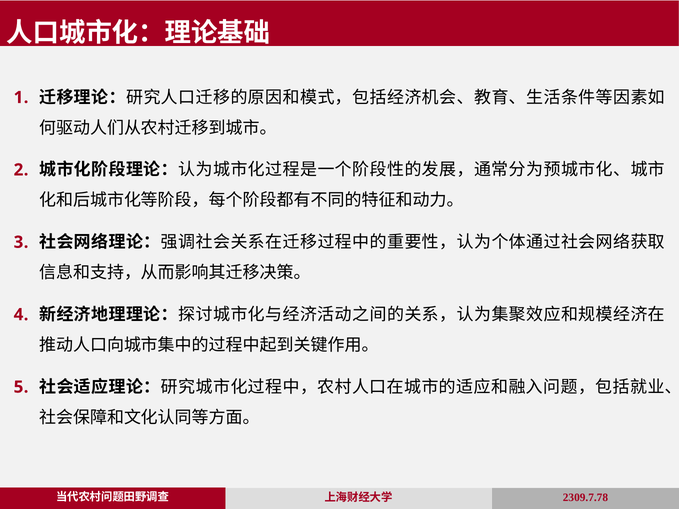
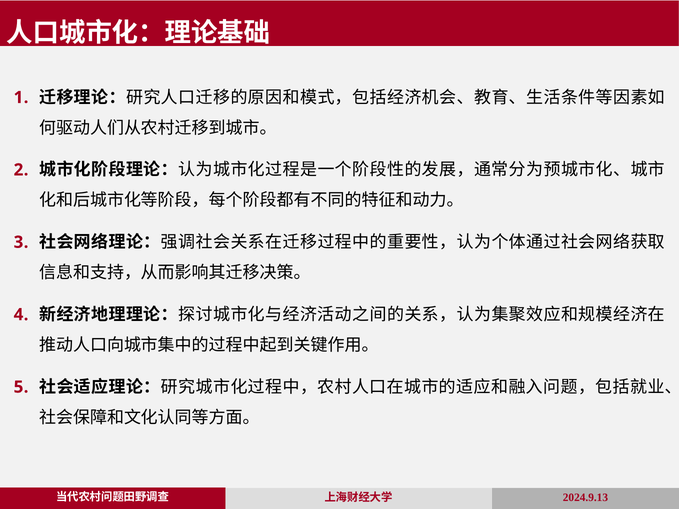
2309.7.78: 2309.7.78 -> 2024.9.13 (585, 498)
